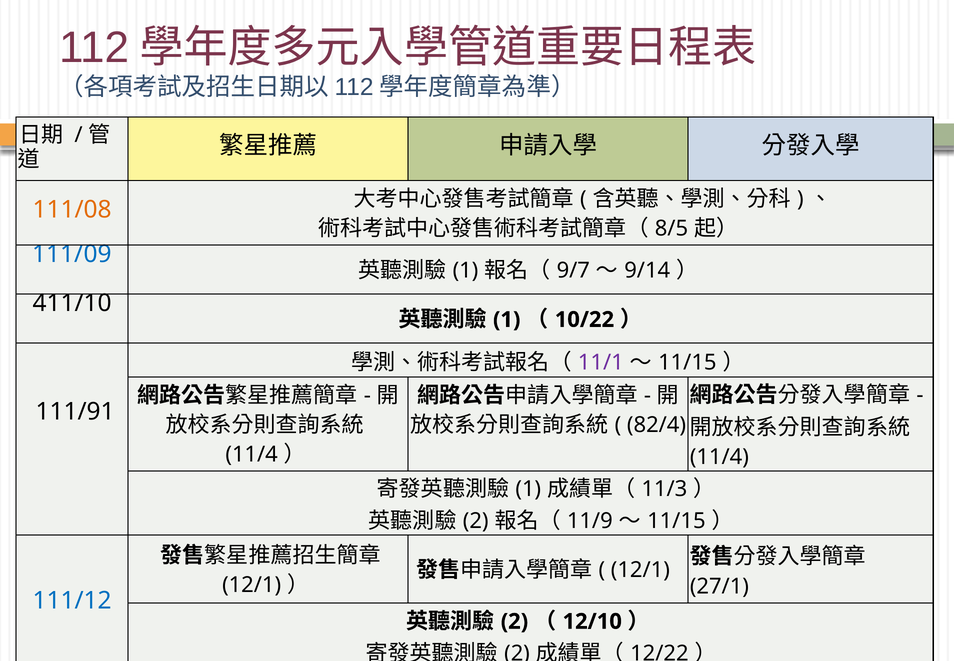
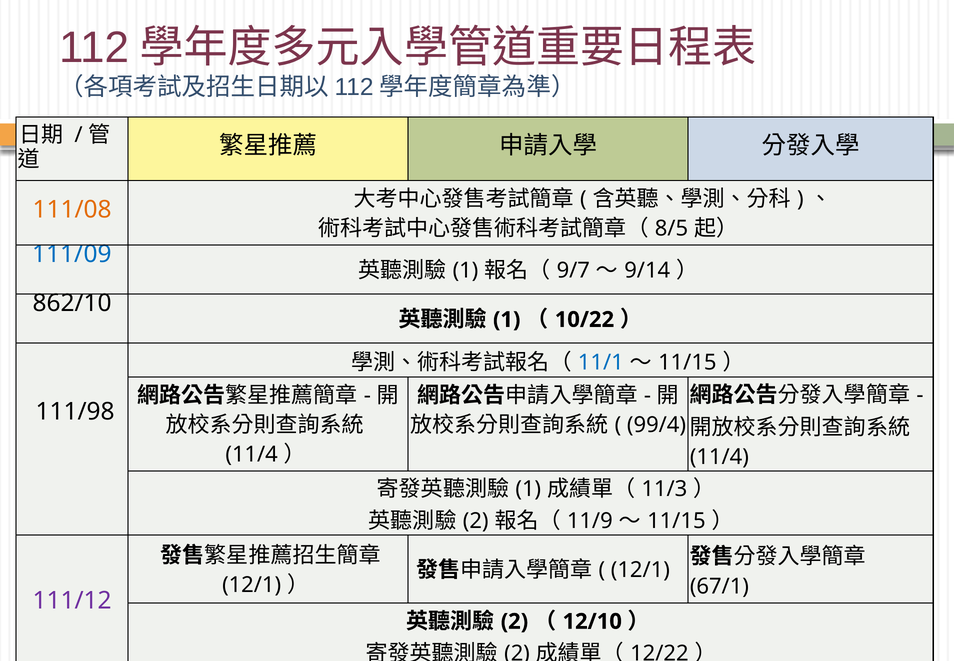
411/10: 411/10 -> 862/10 (72, 303)
11/1 colour: purple -> blue (601, 362)
111/91: 111/91 -> 111/98 (75, 411)
82/4: 82/4 -> 99/4 (657, 425)
27/1: 27/1 -> 67/1 (719, 586)
111/12 colour: blue -> purple (72, 600)
